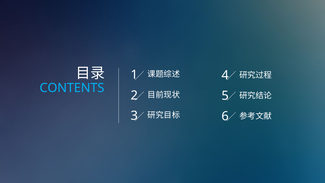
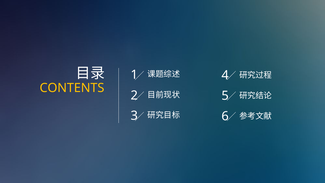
CONTENTS colour: light blue -> yellow (72, 88)
